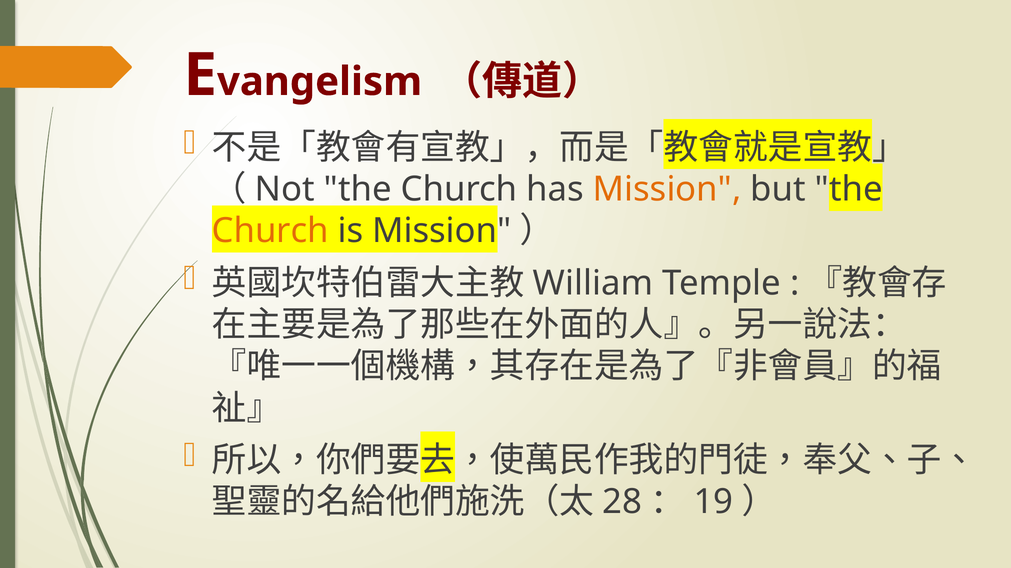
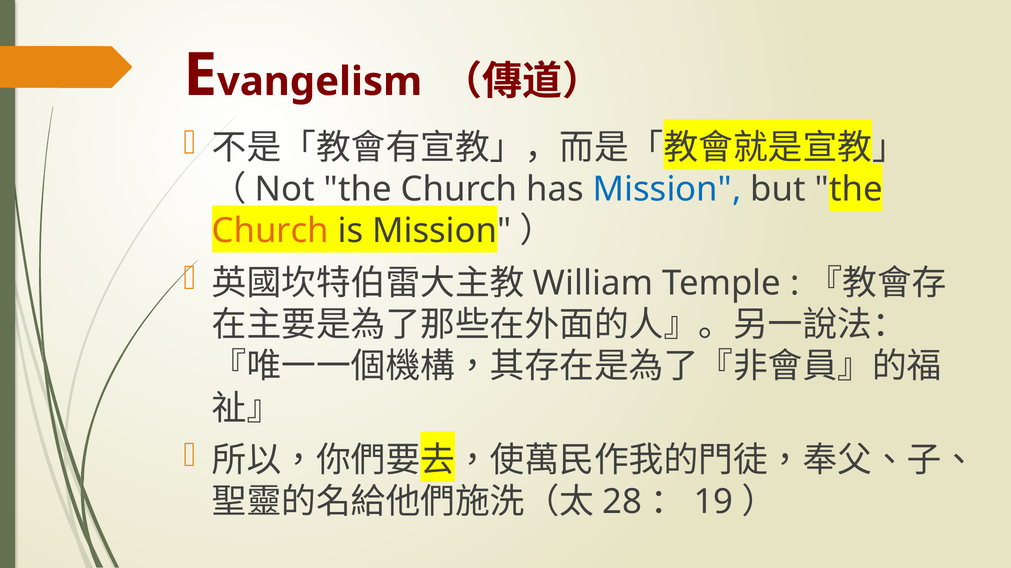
Mission colour: orange -> blue (667, 190)
